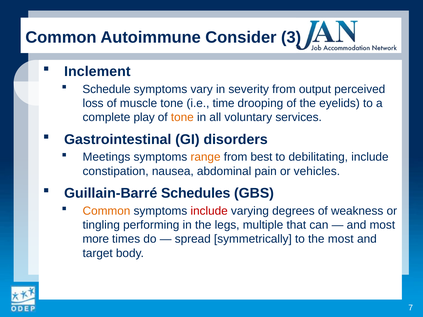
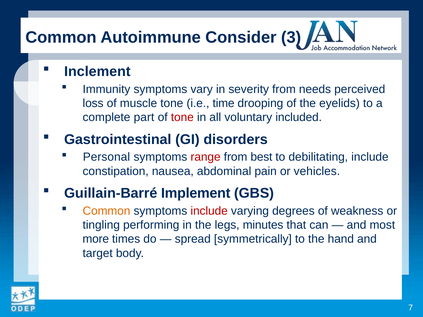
Schedule: Schedule -> Immunity (106, 89)
output: output -> needs (315, 89)
play: play -> part (144, 117)
tone colour: orange -> red (182, 117)
services: services -> included (299, 117)
Meetings: Meetings -> Personal (106, 157)
range colour: orange -> red (206, 157)
Schedules: Schedules -> Implement (196, 193)
multiple: multiple -> minutes (263, 225)
the most: most -> hand (341, 239)
